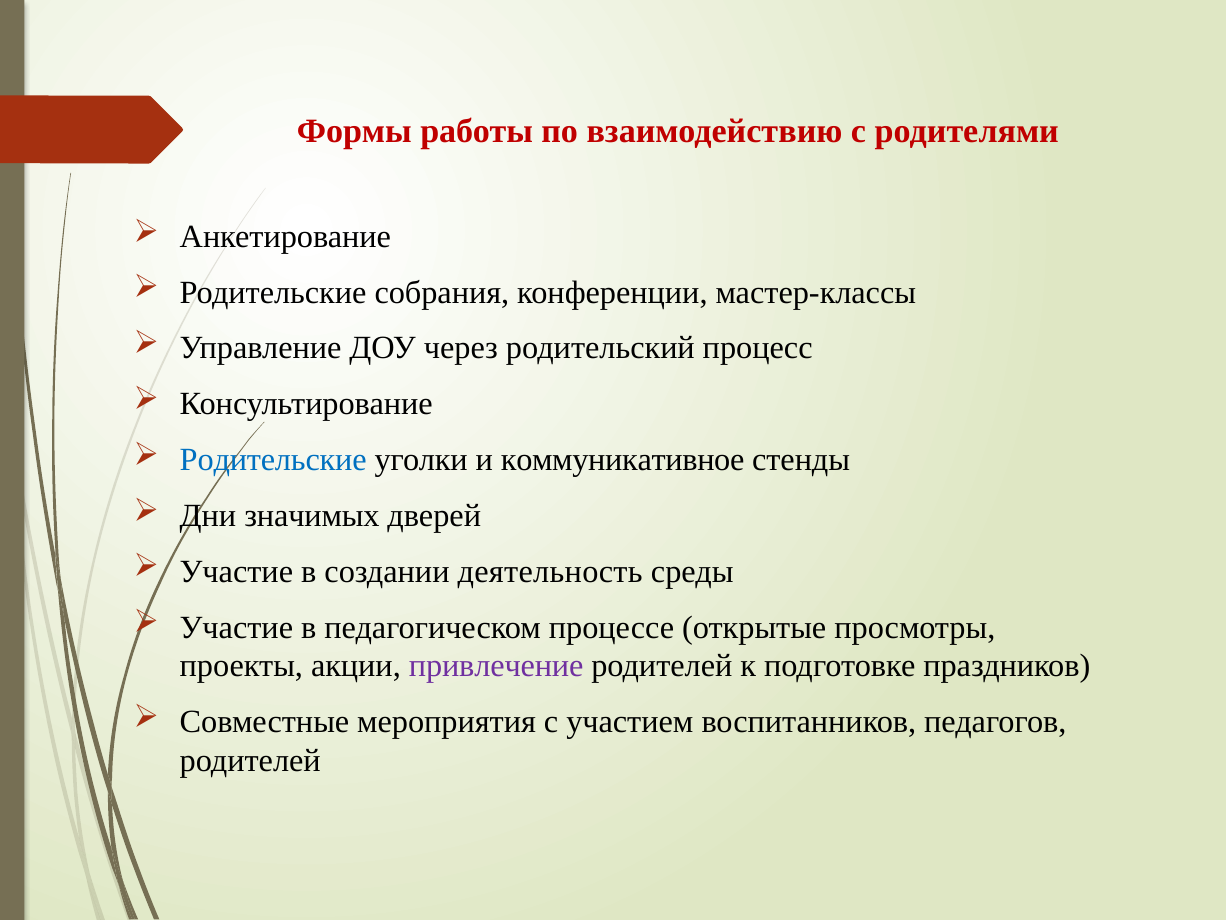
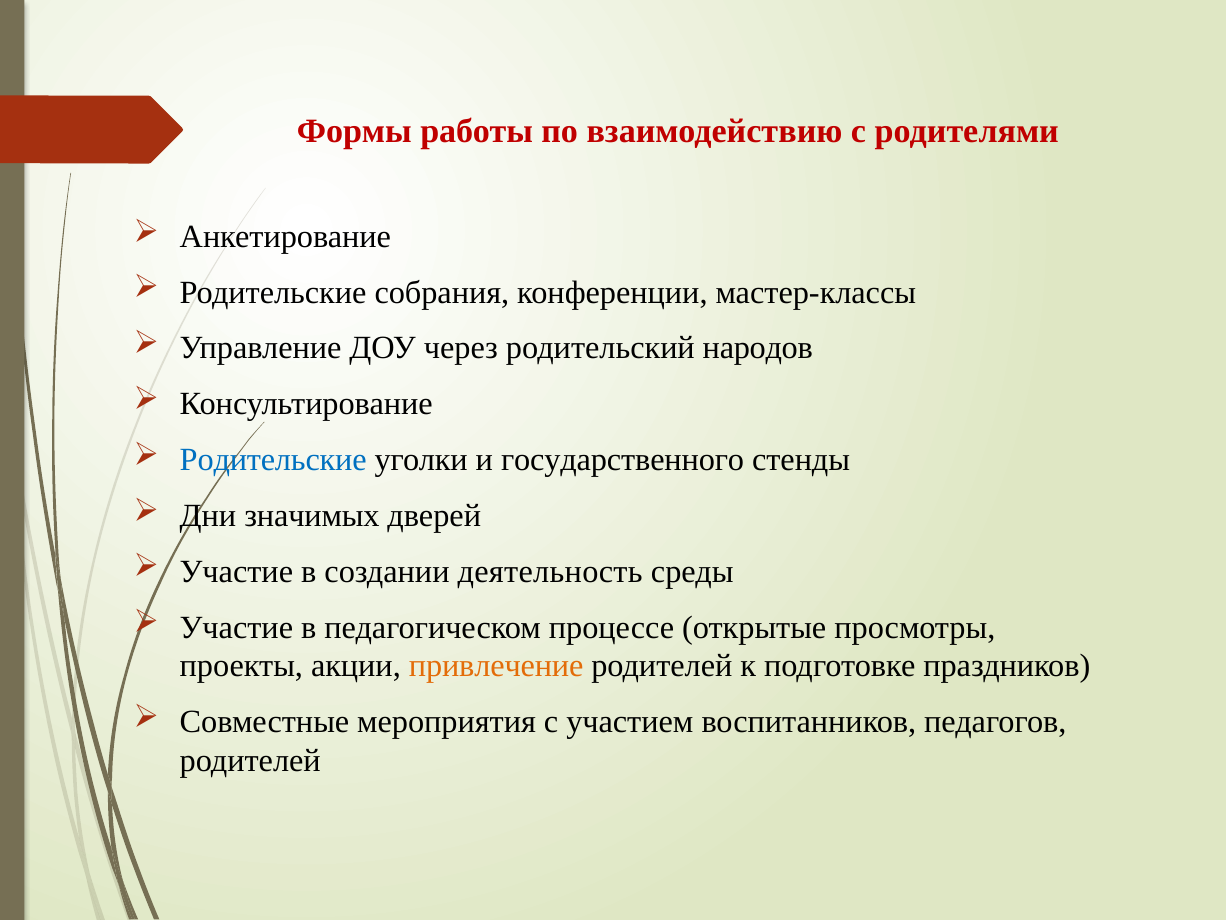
процесс: процесс -> народов (758, 348)
коммуникативное: коммуникативное -> государственного (623, 460)
привлечение colour: purple -> orange (496, 666)
